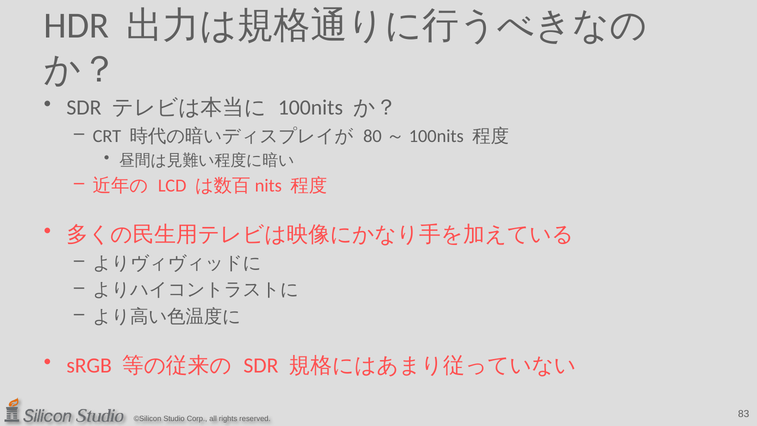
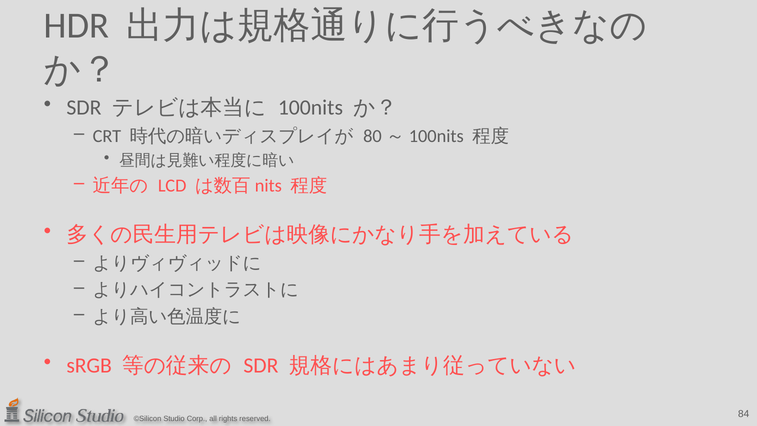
83: 83 -> 84 (744, 414)
